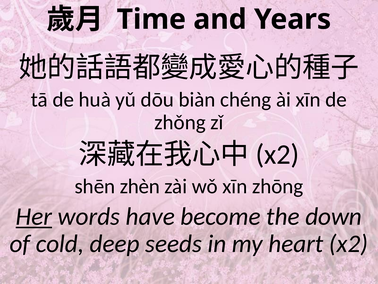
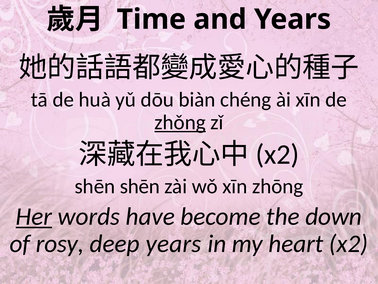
zhǒng underline: none -> present (180, 122)
shēn zhèn: zhèn -> shēn (140, 186)
cold: cold -> rosy (60, 243)
deep seeds: seeds -> years (173, 243)
